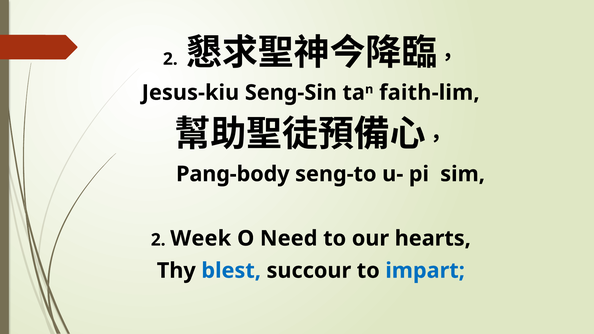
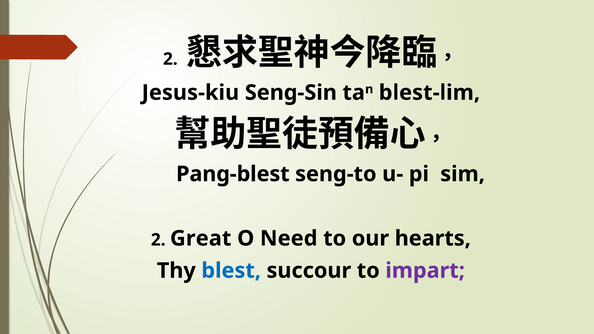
faith-lim: faith-lim -> blest-lim (429, 93)
Pang-body: Pang-body -> Pang-blest (233, 174)
Week: Week -> Great (201, 239)
impart colour: blue -> purple (425, 271)
